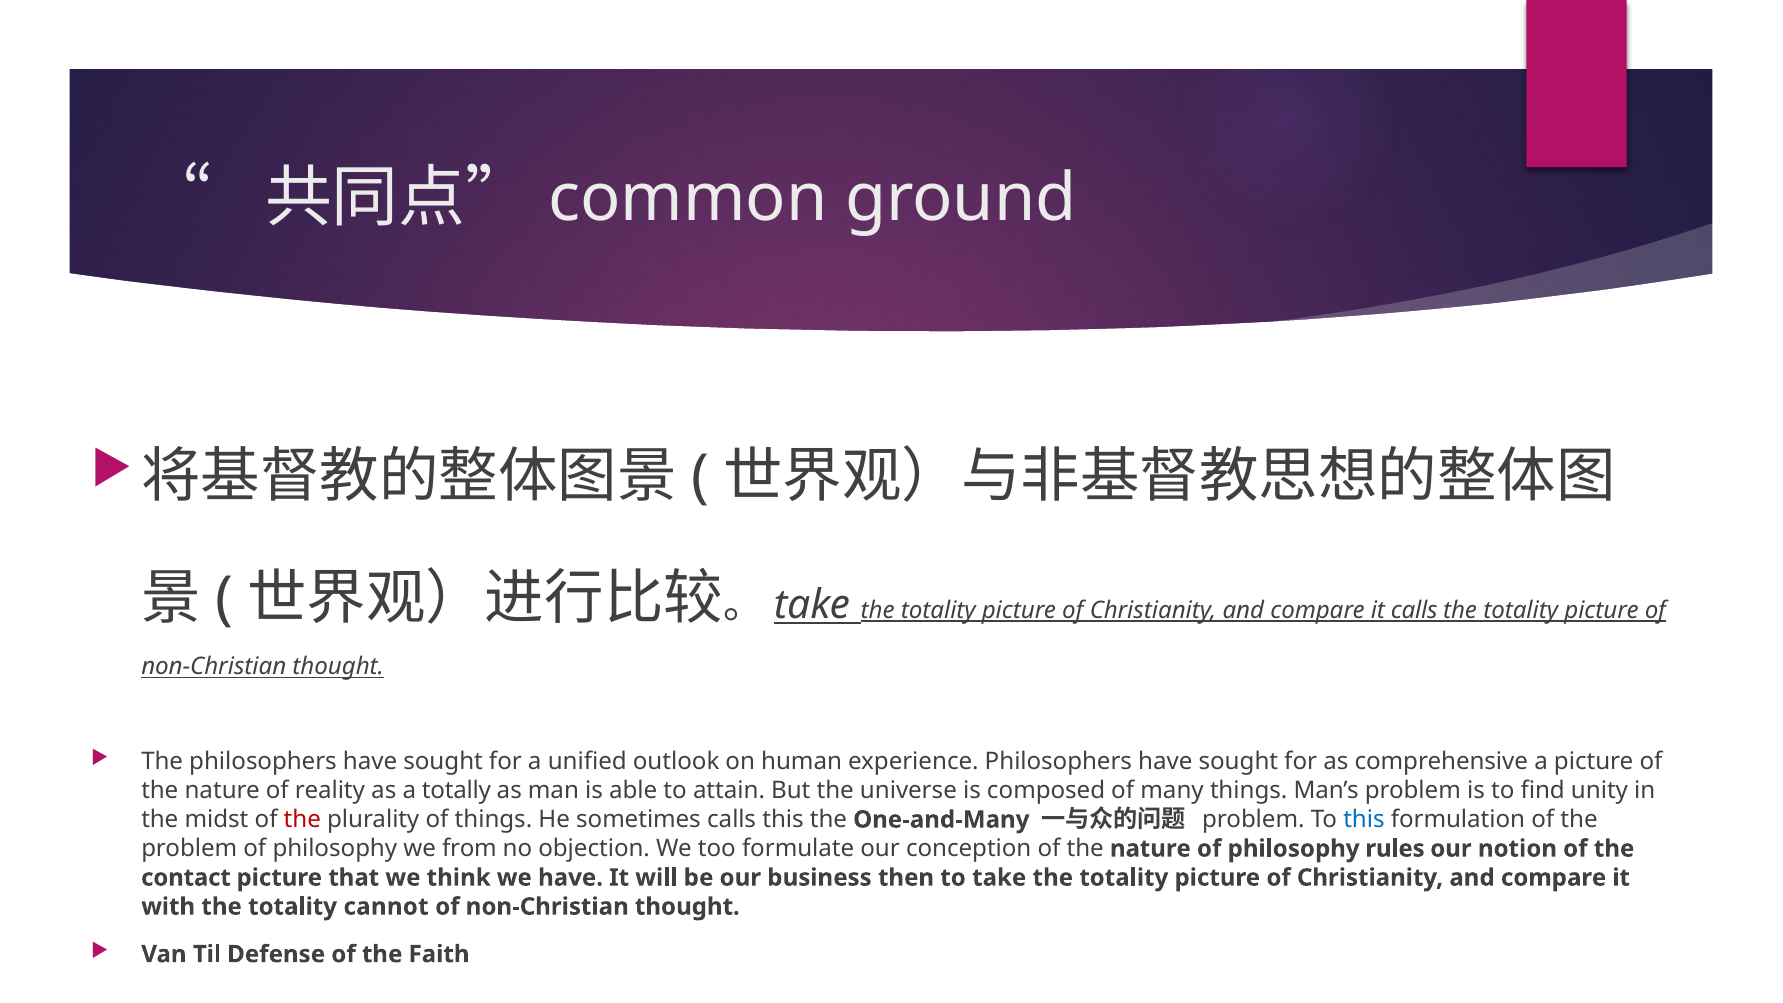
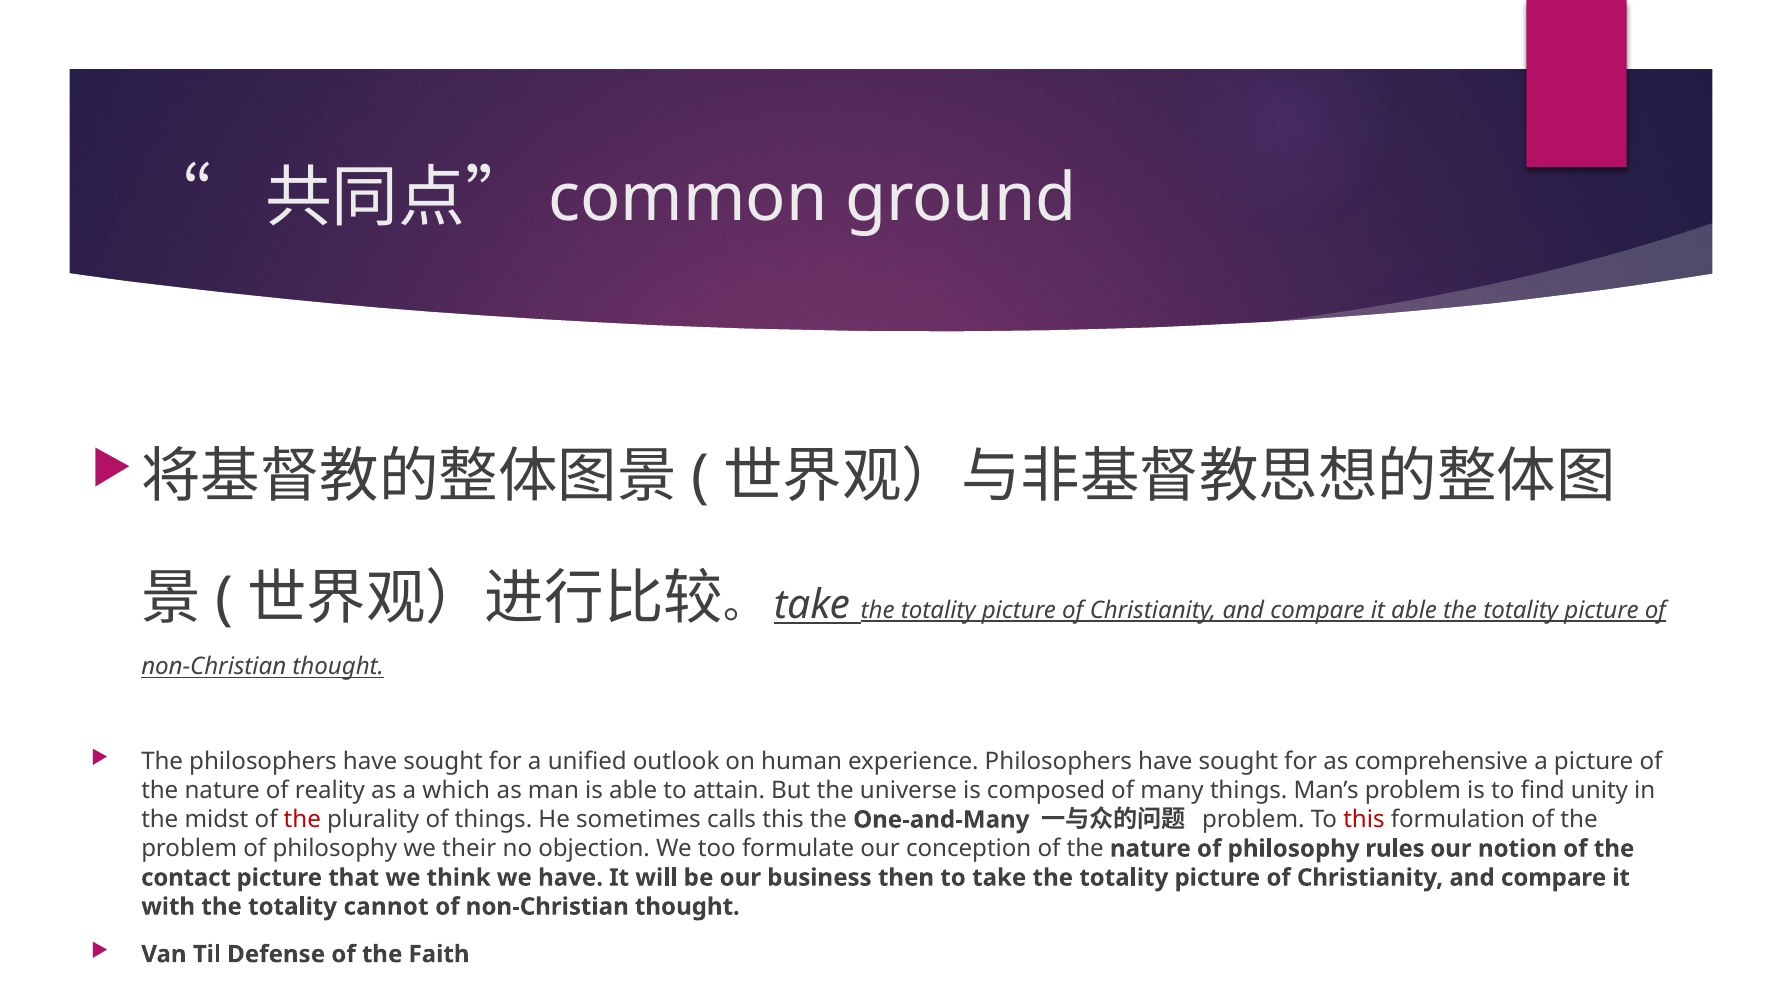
it calls: calls -> able (1414, 610)
totally: totally -> which (456, 791)
this colour: blue -> red (1364, 820)
from: from -> their (469, 849)
